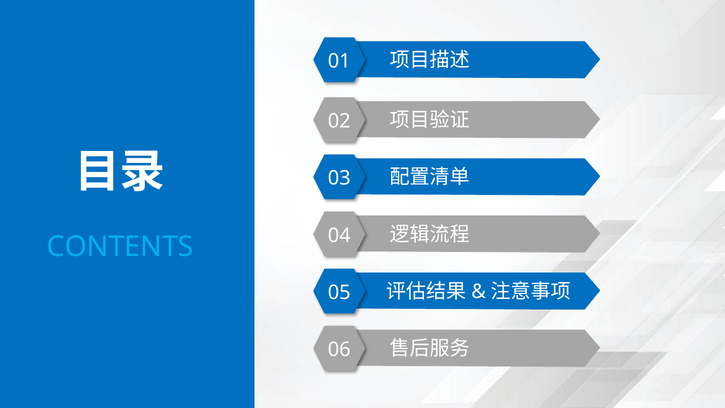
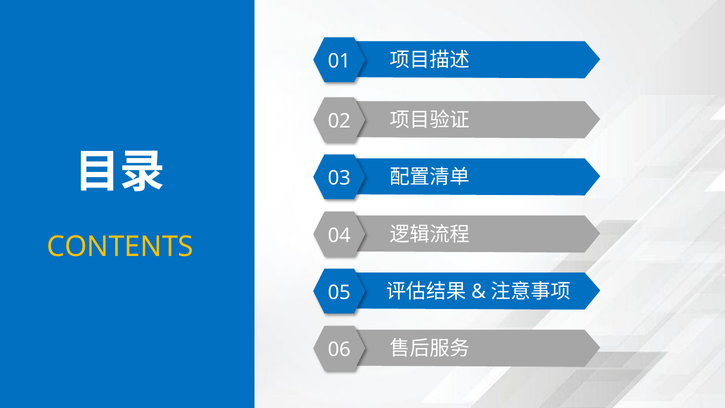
CONTENTS colour: light blue -> yellow (120, 247)
